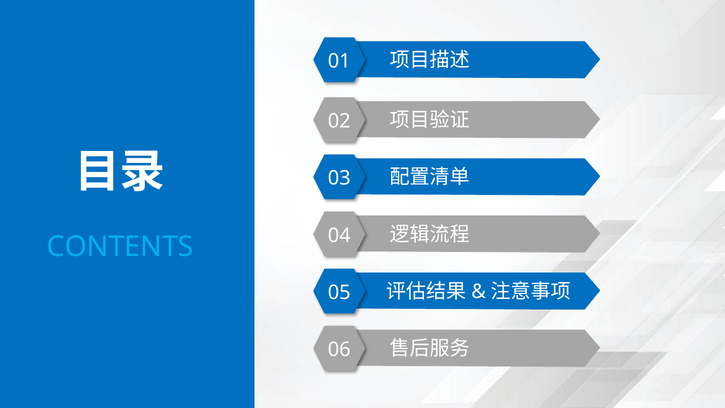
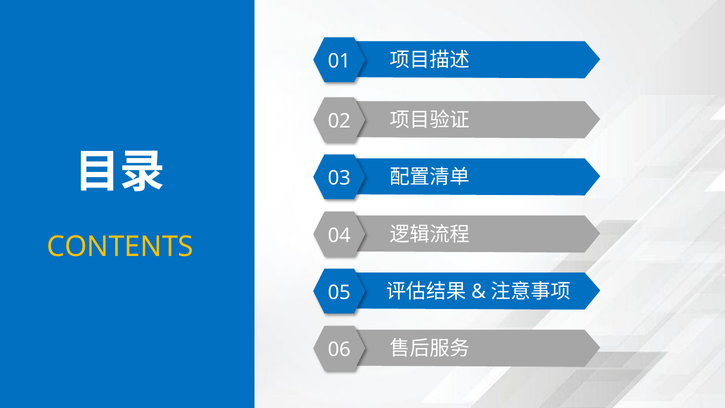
CONTENTS colour: light blue -> yellow (120, 247)
